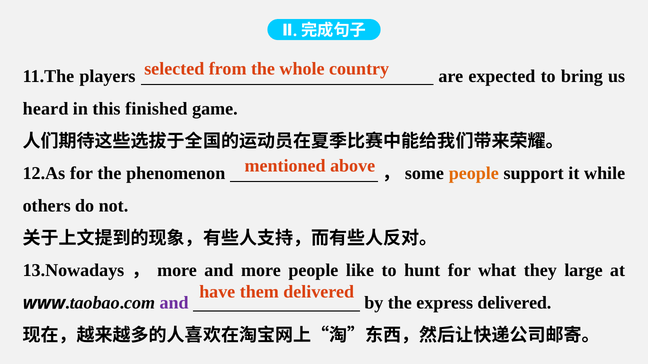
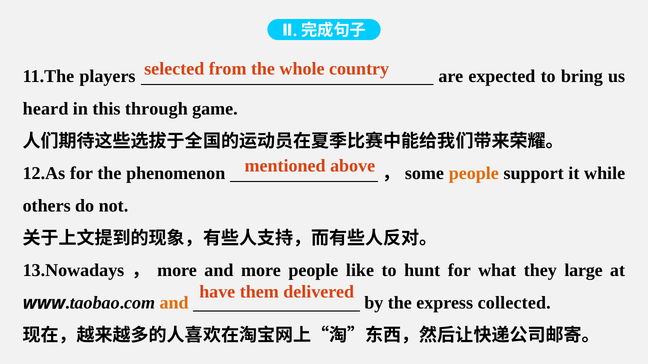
finished: finished -> through (156, 109)
and colour: purple -> orange (174, 303)
express delivered: delivered -> collected (514, 303)
